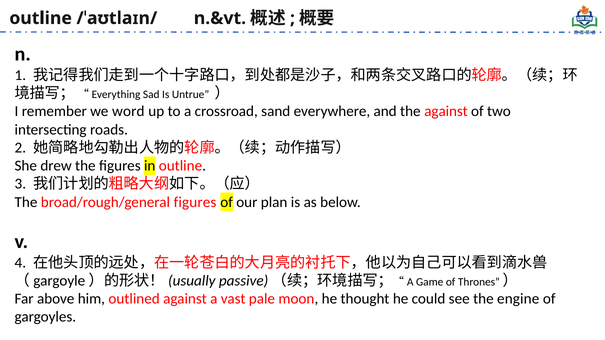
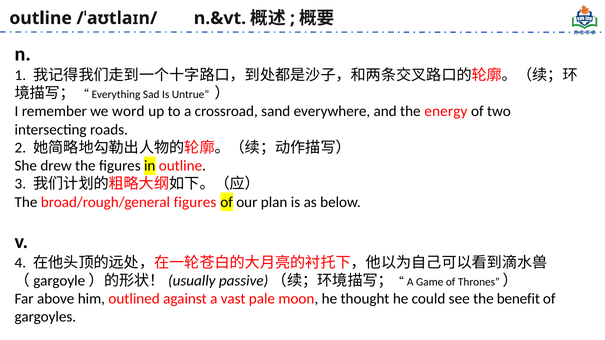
the against: against -> energy (446, 112)
engine: engine -> benefit (518, 299)
